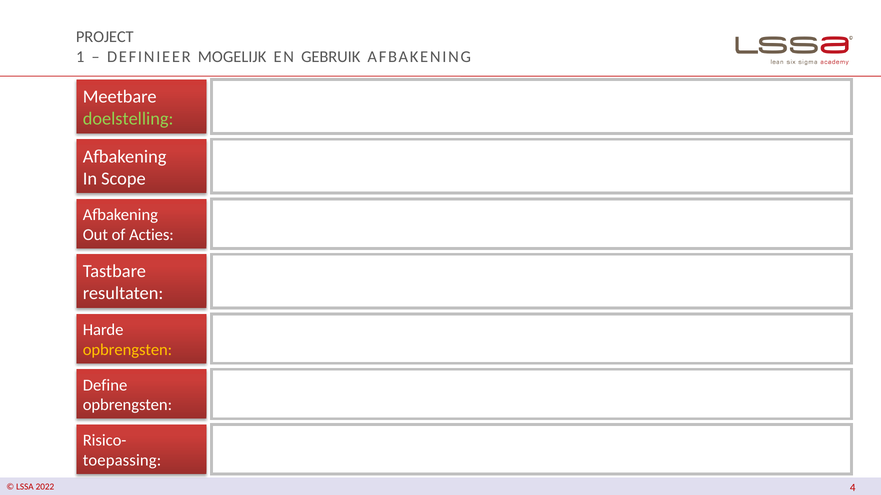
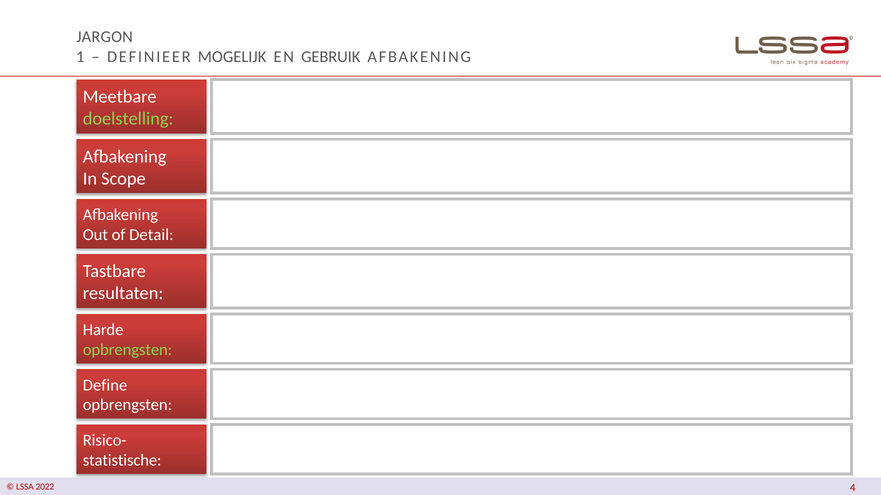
PROJECT: PROJECT -> JARGON (105, 37)
Acties: Acties -> Detail (151, 235)
opbrengsten colour: yellow -> light green (127, 350)
toepassing: toepassing -> statistische (122, 461)
